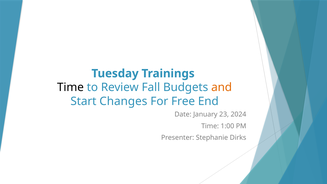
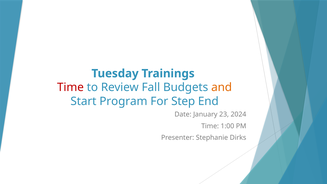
Time colour: black -> red (70, 87)
Changes: Changes -> Program (123, 101)
Free: Free -> Step (183, 101)
